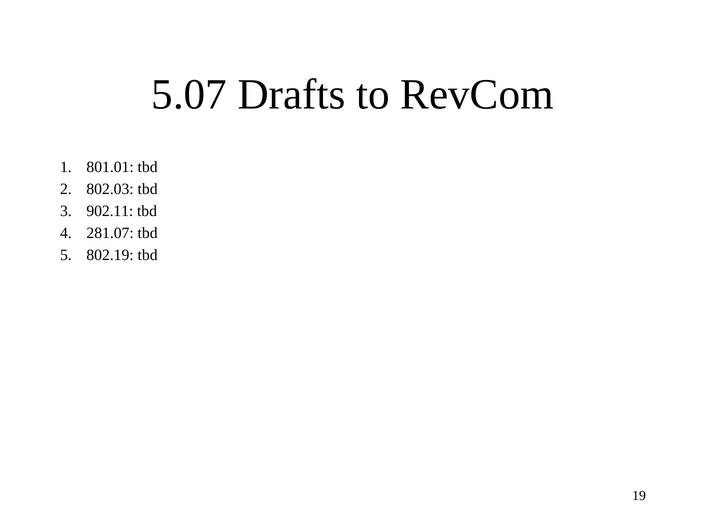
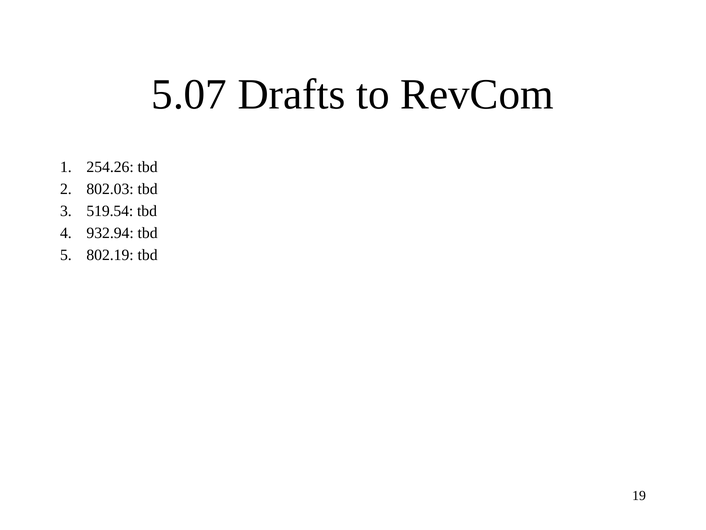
801.01: 801.01 -> 254.26 (110, 167)
902.11: 902.11 -> 519.54 (110, 211)
281.07: 281.07 -> 932.94 (110, 233)
